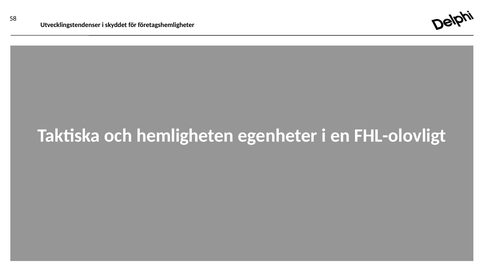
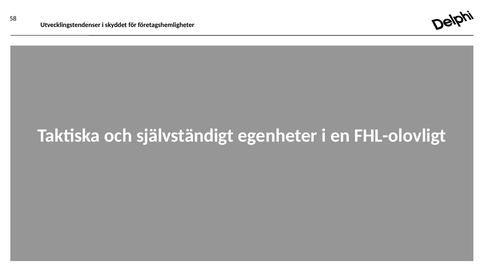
hemligheten: hemligheten -> självständigt (185, 136)
